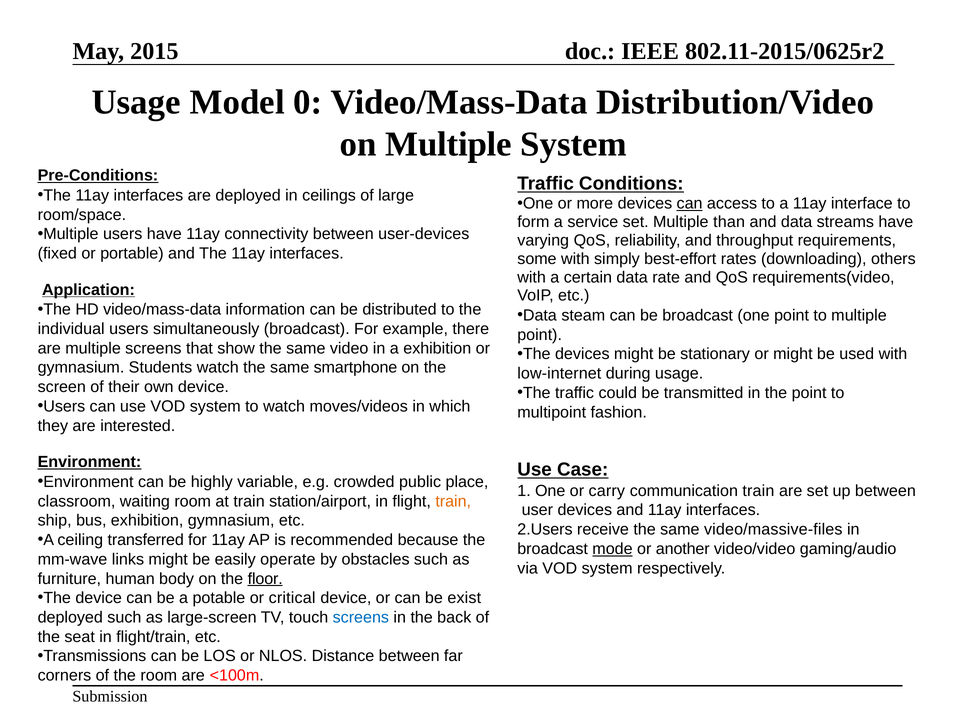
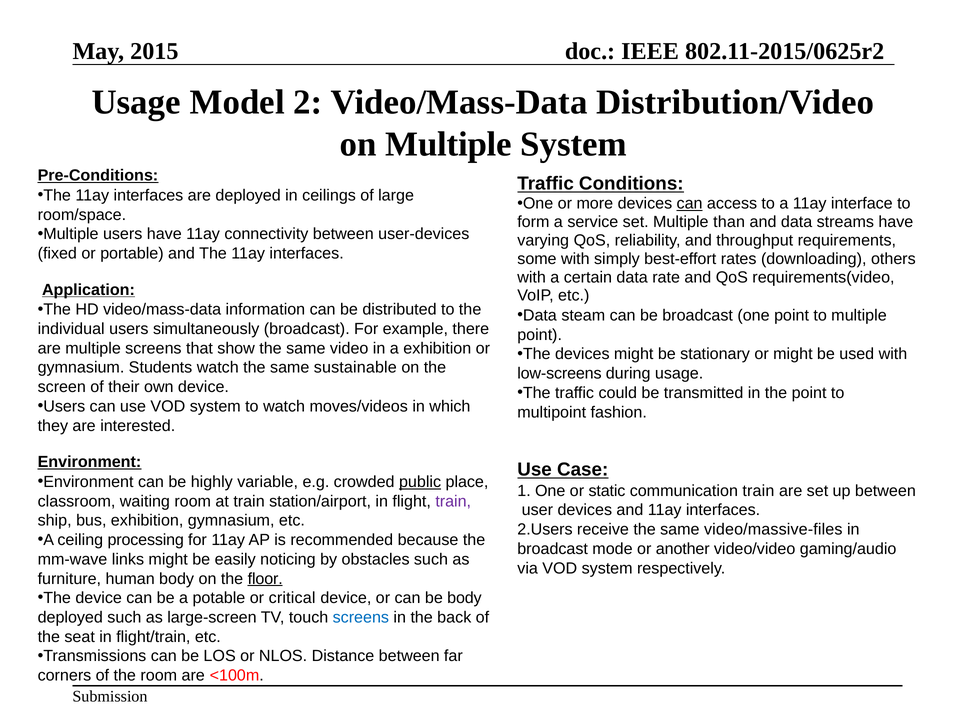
0: 0 -> 2 (308, 102)
smartphone: smartphone -> sustainable (355, 367)
low-internet: low-internet -> low-screens (559, 373)
public underline: none -> present (420, 481)
carry: carry -> static (607, 490)
train colour: orange -> purple (453, 501)
transferred: transferred -> processing (146, 539)
mode underline: present -> none (612, 548)
operate: operate -> noticing (288, 559)
be exist: exist -> body (464, 597)
